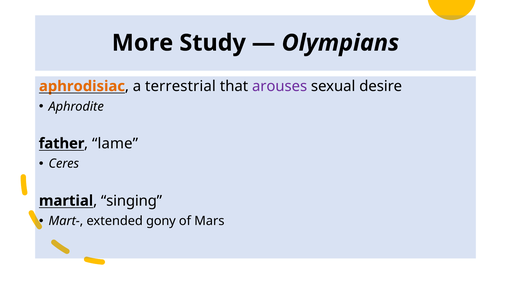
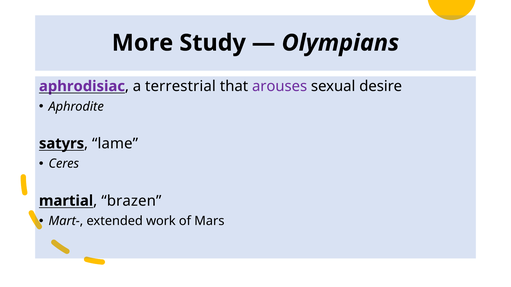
aphrodisiac colour: orange -> purple (82, 86)
father: father -> satyrs (62, 144)
singing: singing -> brazen (131, 201)
gony: gony -> work (161, 221)
